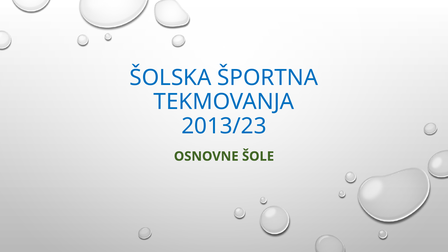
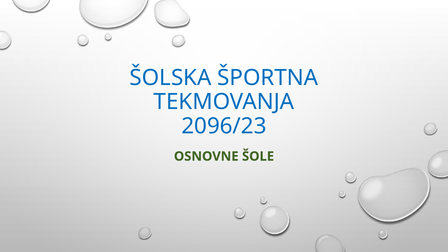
2013/23: 2013/23 -> 2096/23 (224, 126)
